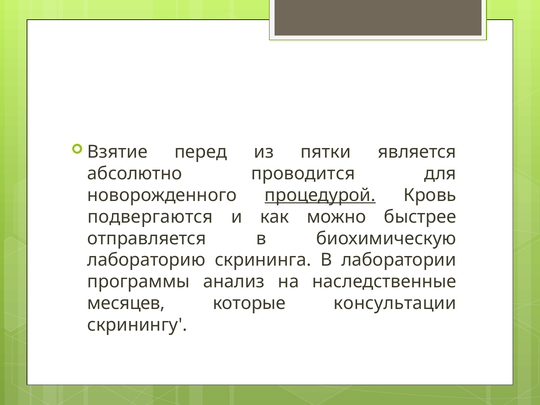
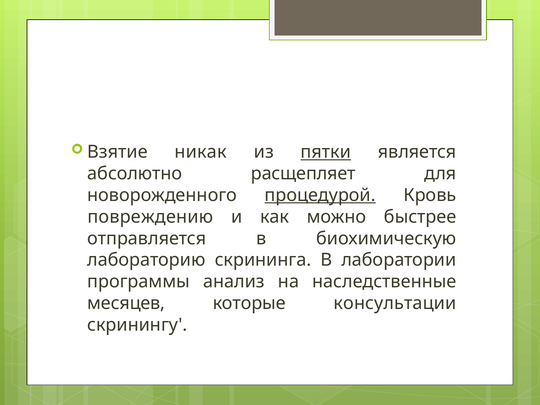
перед: перед -> никак (201, 152)
пятки underline: none -> present (326, 152)
проводится: проводится -> расщепляет (303, 174)
подвергаются: подвергаются -> повреждению (150, 217)
